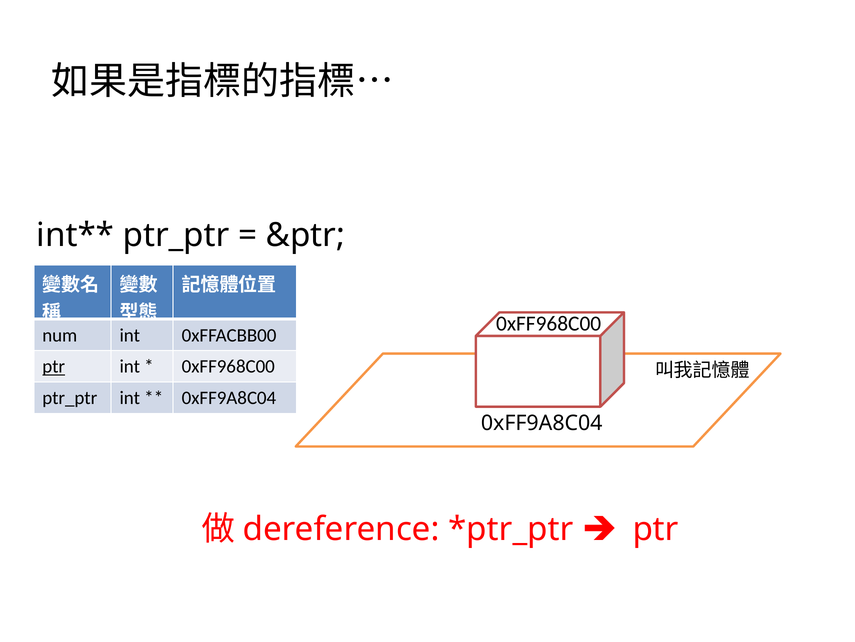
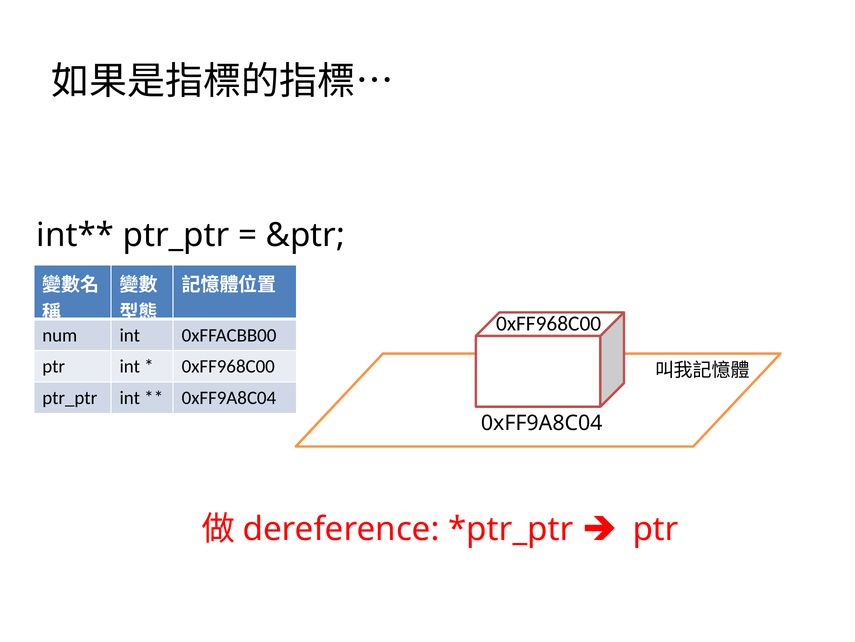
ptr underline: present -> none (54, 366)
